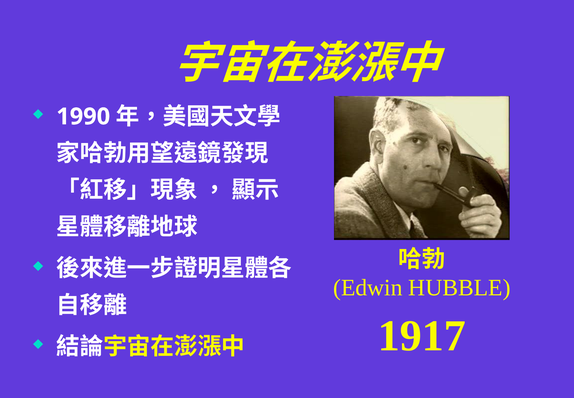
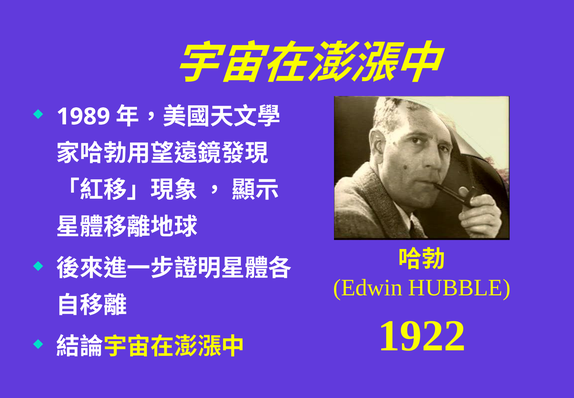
1990: 1990 -> 1989 (83, 116)
1917: 1917 -> 1922 (422, 335)
